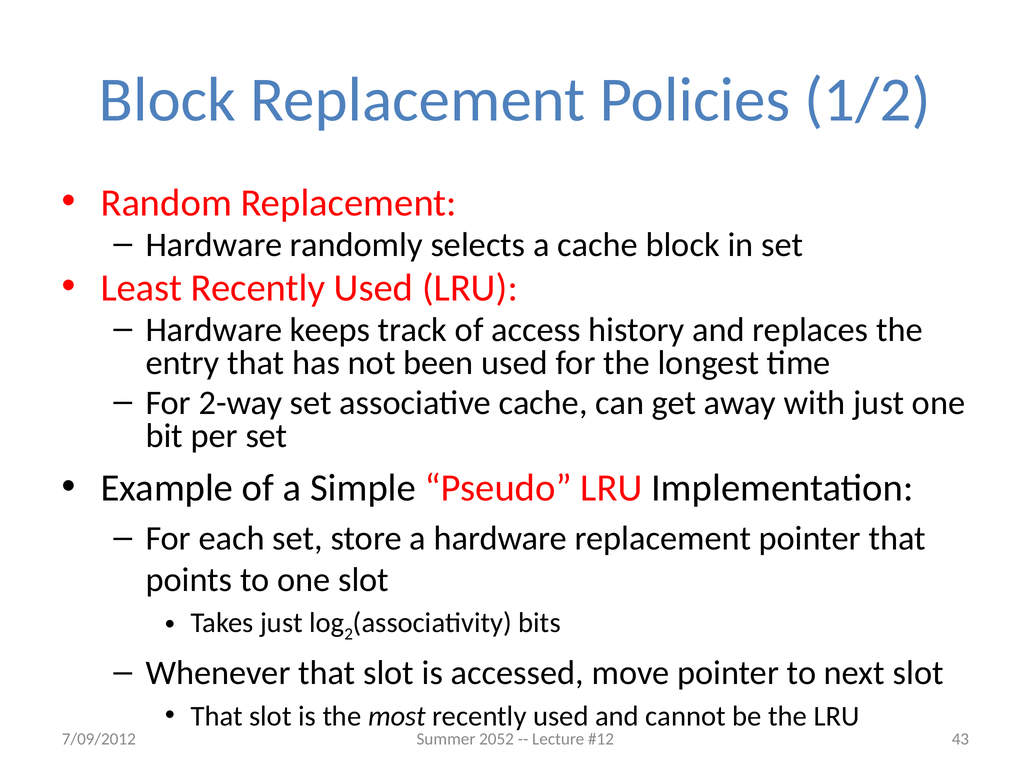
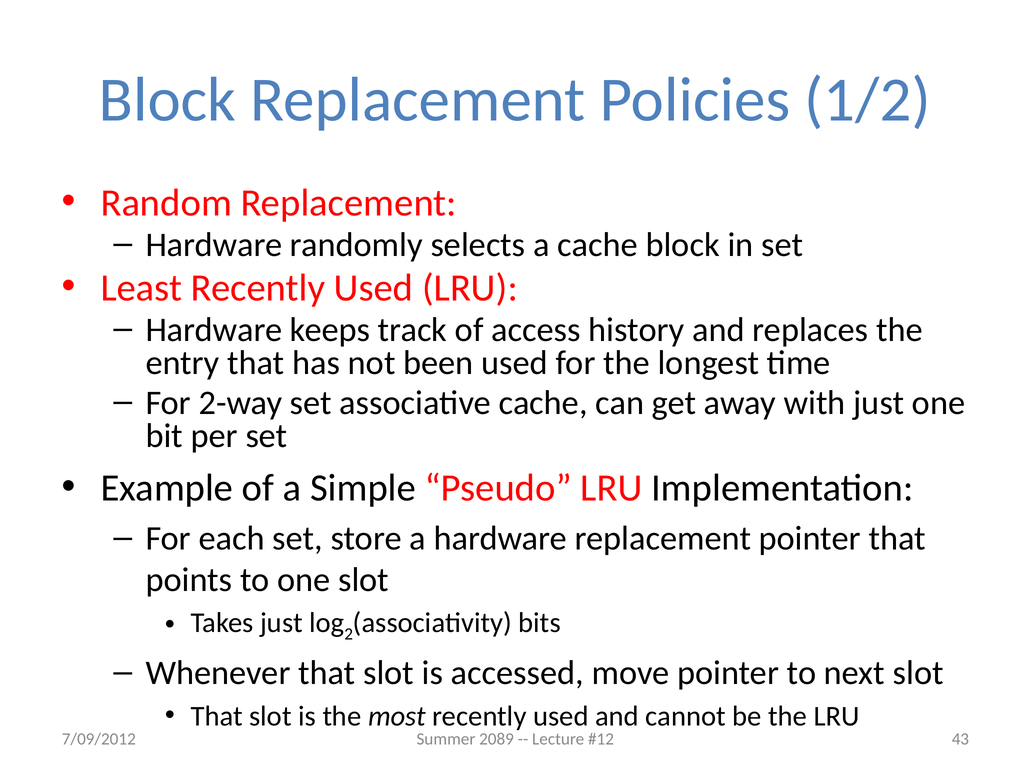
2052: 2052 -> 2089 (497, 738)
